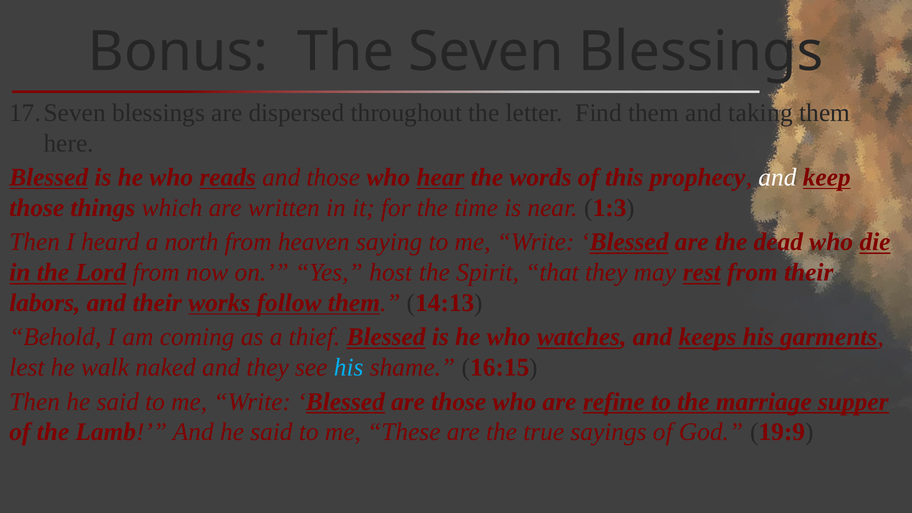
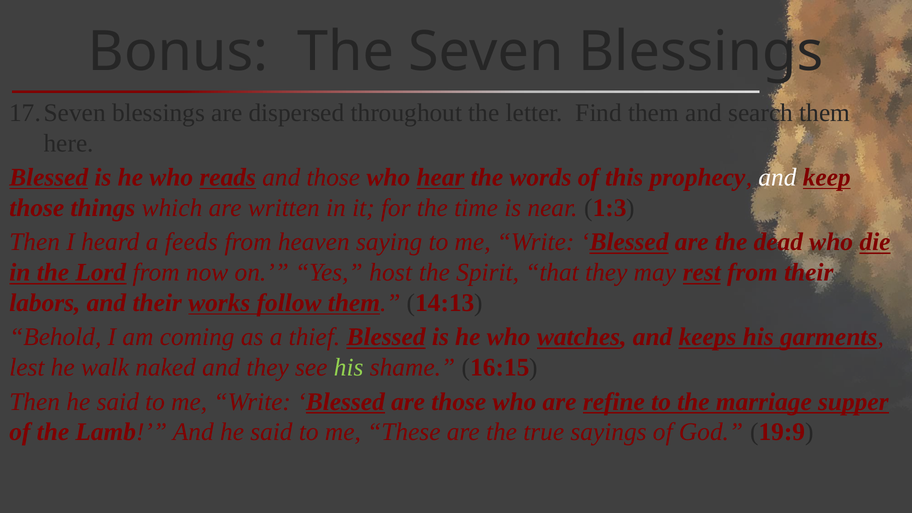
taking: taking -> search (761, 113)
north: north -> feeds (191, 242)
his colour: light blue -> light green (349, 367)
